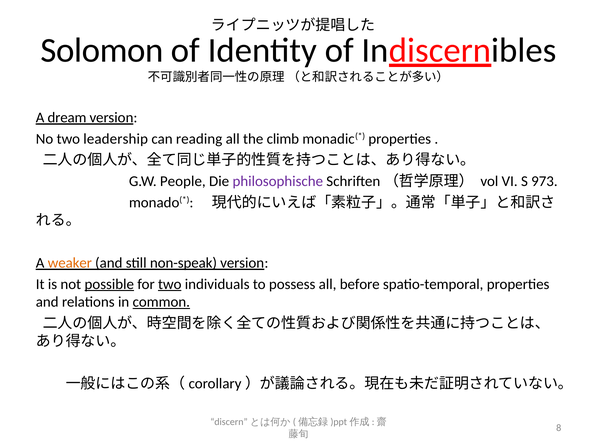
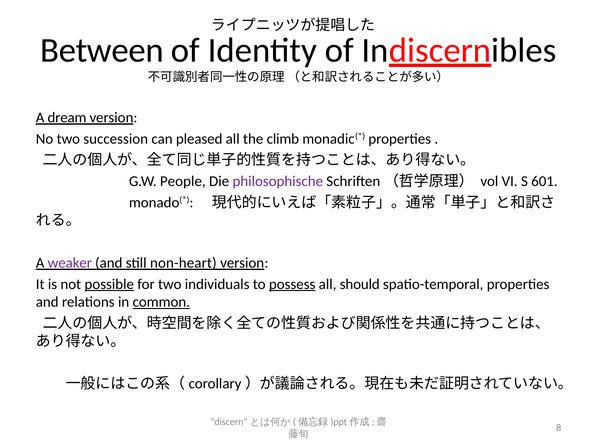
Solomon: Solomon -> Between (102, 50)
leadership: leadership -> succession (116, 139)
reading: reading -> pleased (199, 139)
973: 973 -> 601 (544, 181)
weaker colour: orange -> purple (70, 263)
non-speak: non-speak -> non-heart (183, 263)
two underline: present -> none (170, 284)
possess underline: none -> present (292, 284)
before: before -> should (360, 284)
